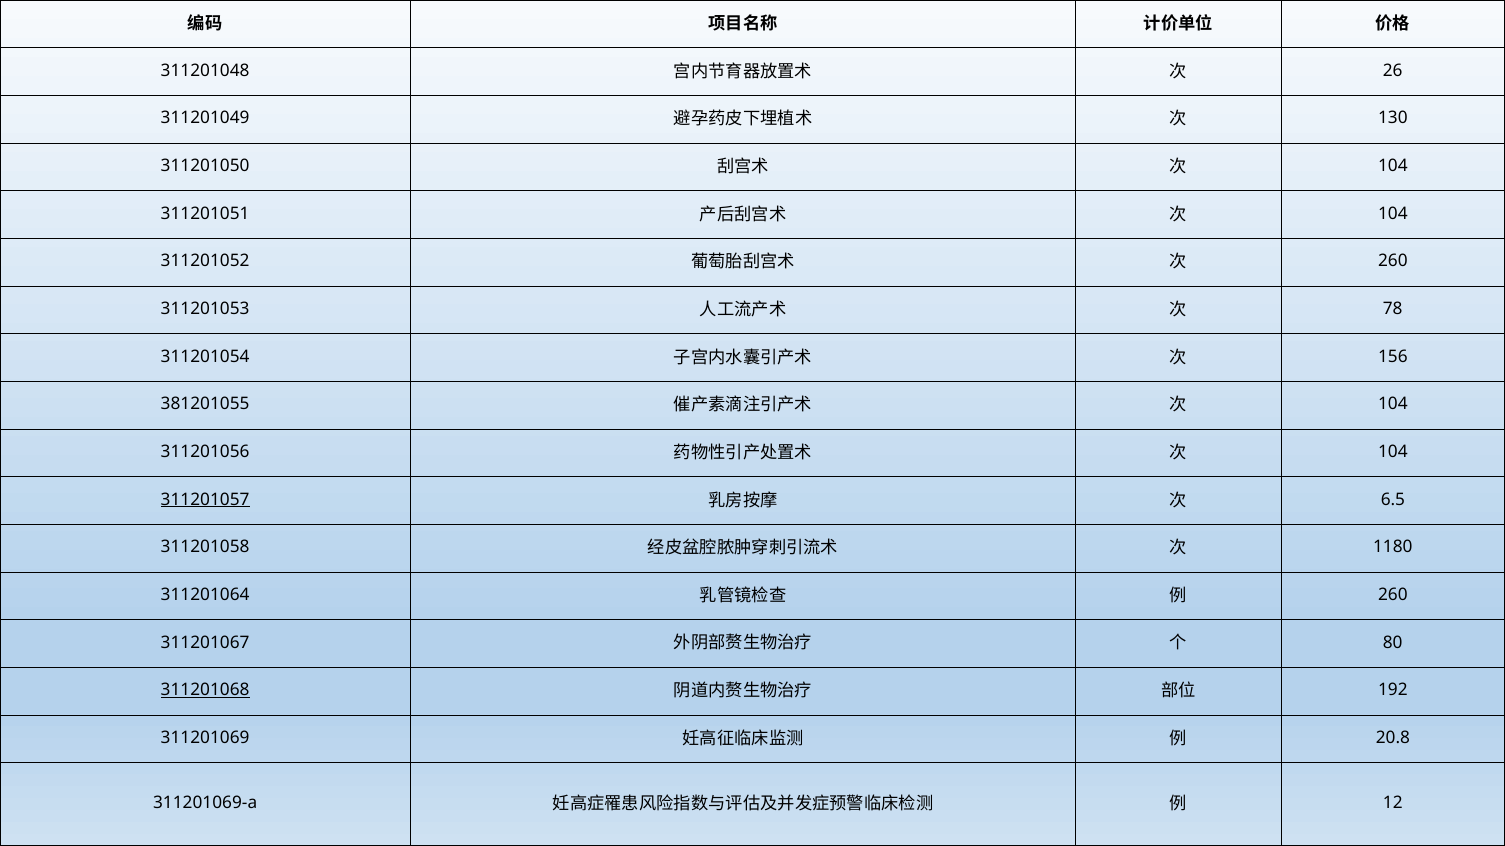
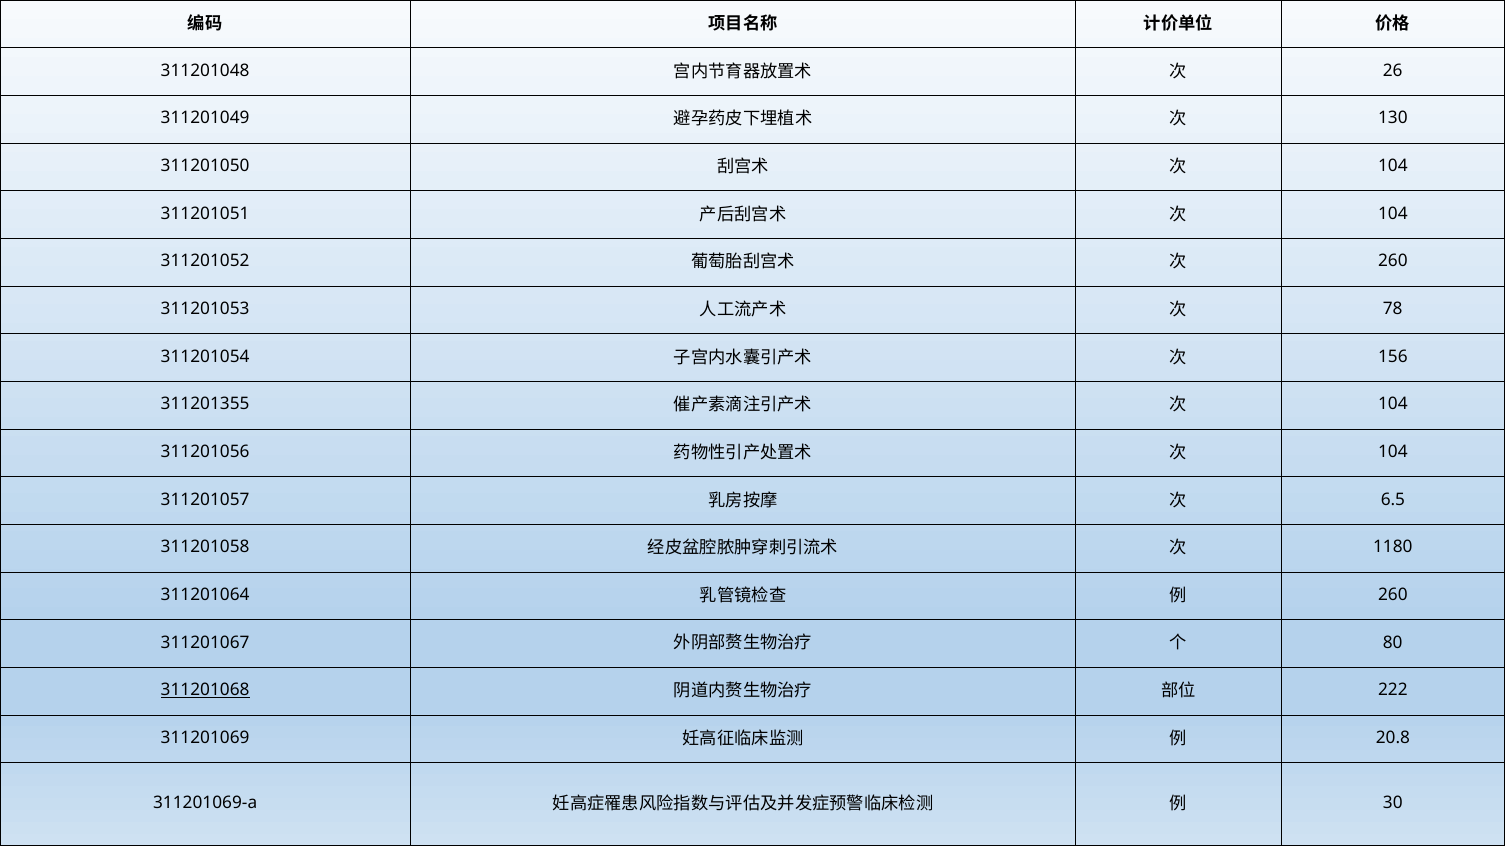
381201055: 381201055 -> 311201355 (205, 404)
311201057 underline: present -> none (205, 500)
192: 192 -> 222 (1393, 691)
12: 12 -> 30 (1393, 804)
